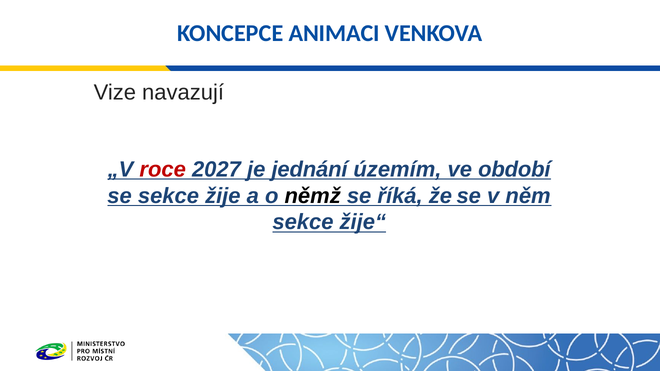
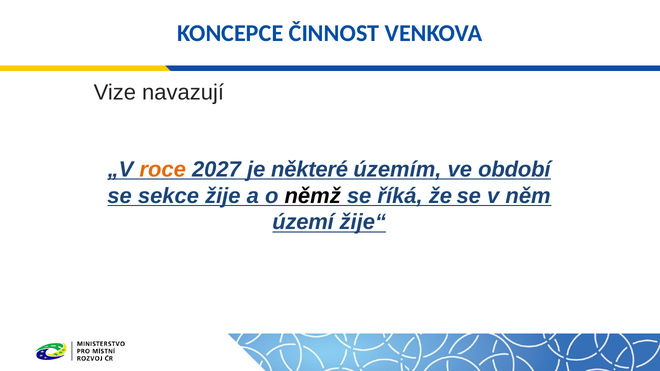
ANIMACI: ANIMACI -> ČINNOST (334, 34)
roce colour: red -> orange (163, 170)
jednání: jednání -> některé (310, 170)
sekce: sekce -> území (303, 222)
